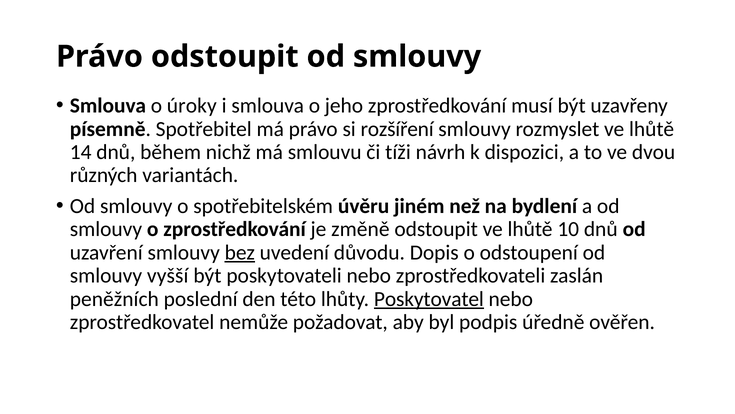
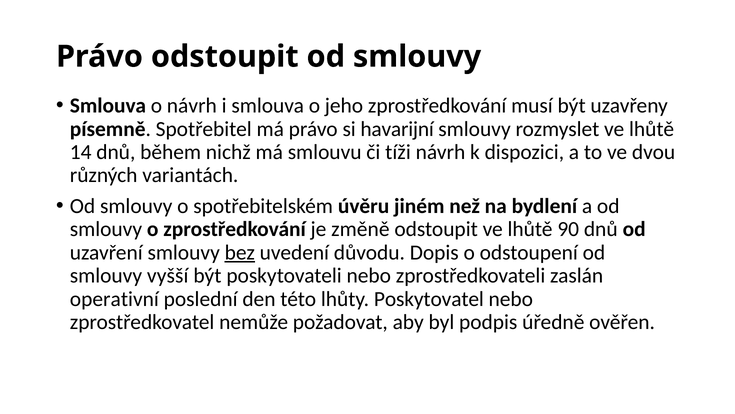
o úroky: úroky -> návrh (192, 106)
rozšíření: rozšíření -> havarijní (397, 129)
10: 10 -> 90 (568, 229)
peněžních: peněžních -> operativní (114, 299)
Poskytovatel underline: present -> none (429, 299)
